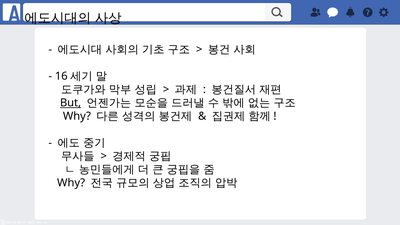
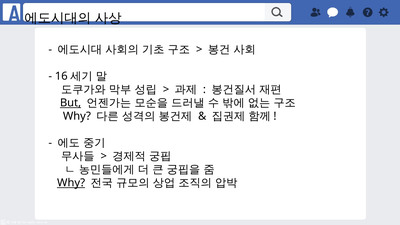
Why underline: none -> present (71, 183)
